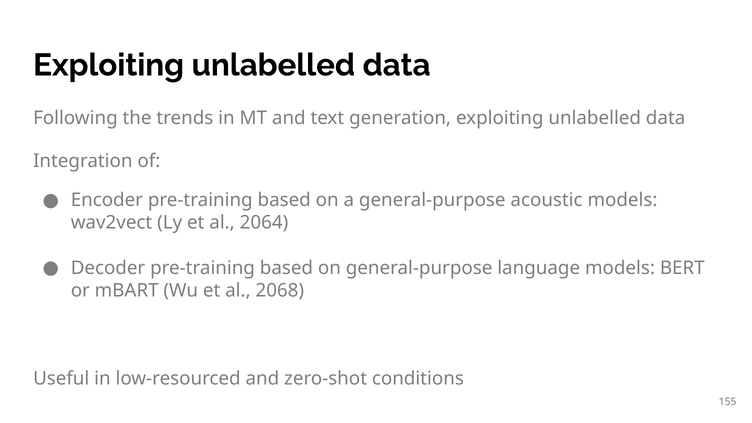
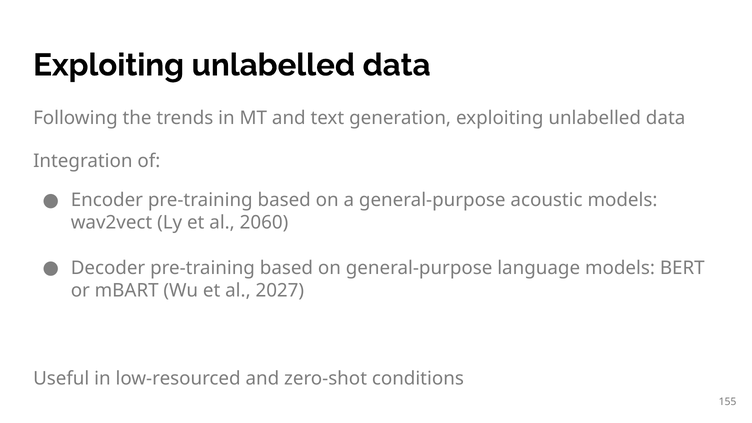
2064: 2064 -> 2060 (264, 223)
2068: 2068 -> 2027 (280, 290)
